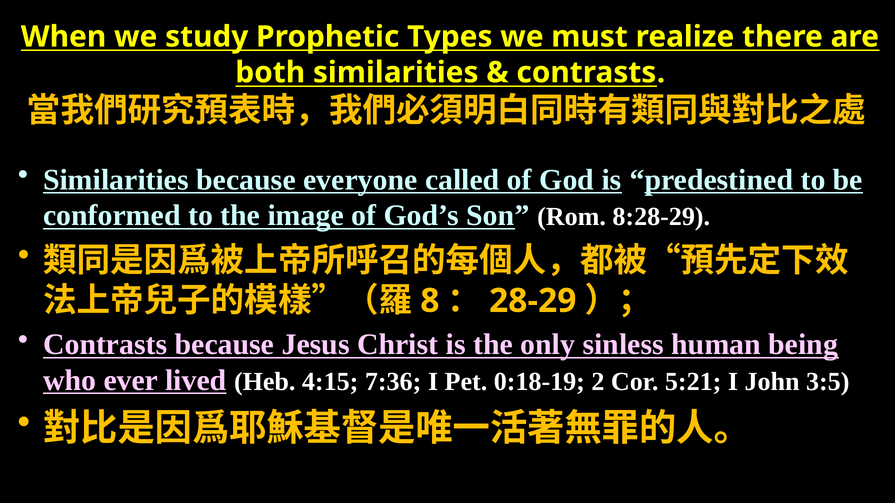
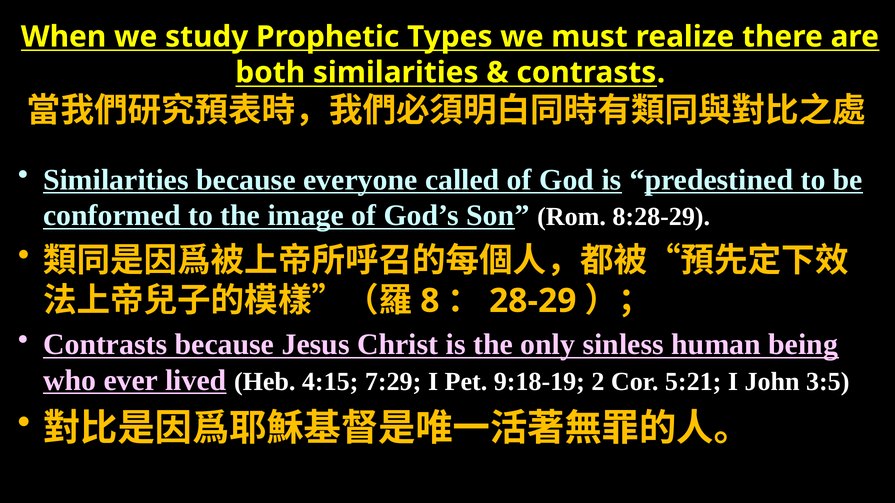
7:36: 7:36 -> 7:29 (393, 382)
0:18-19: 0:18-19 -> 9:18-19 (539, 382)
